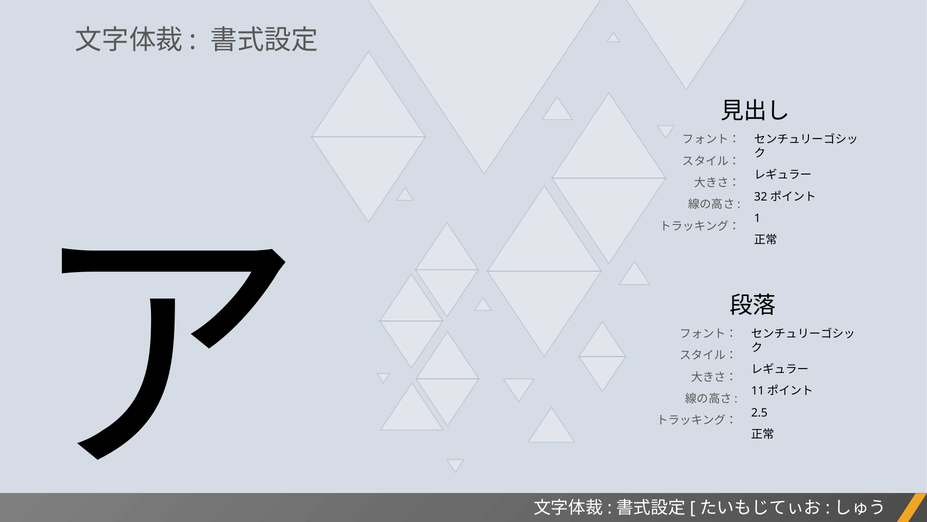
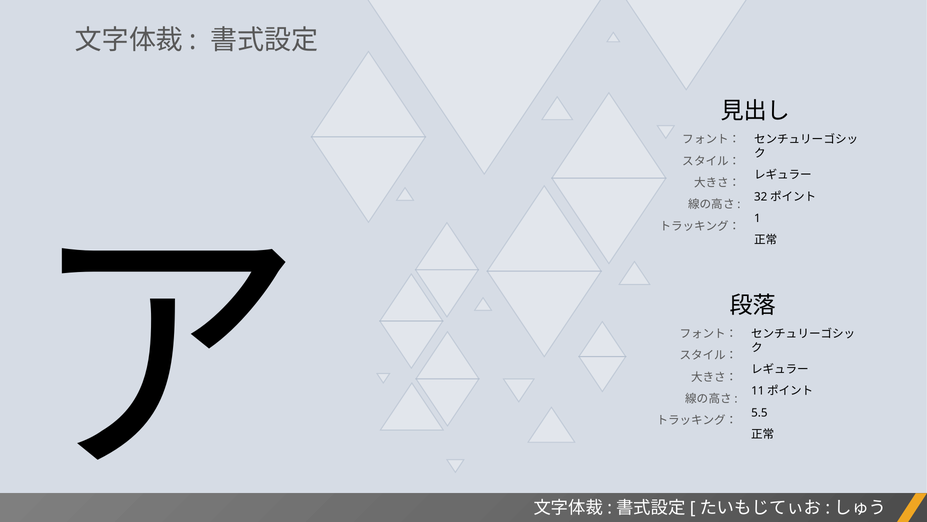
2.5: 2.5 -> 5.5 (759, 412)
